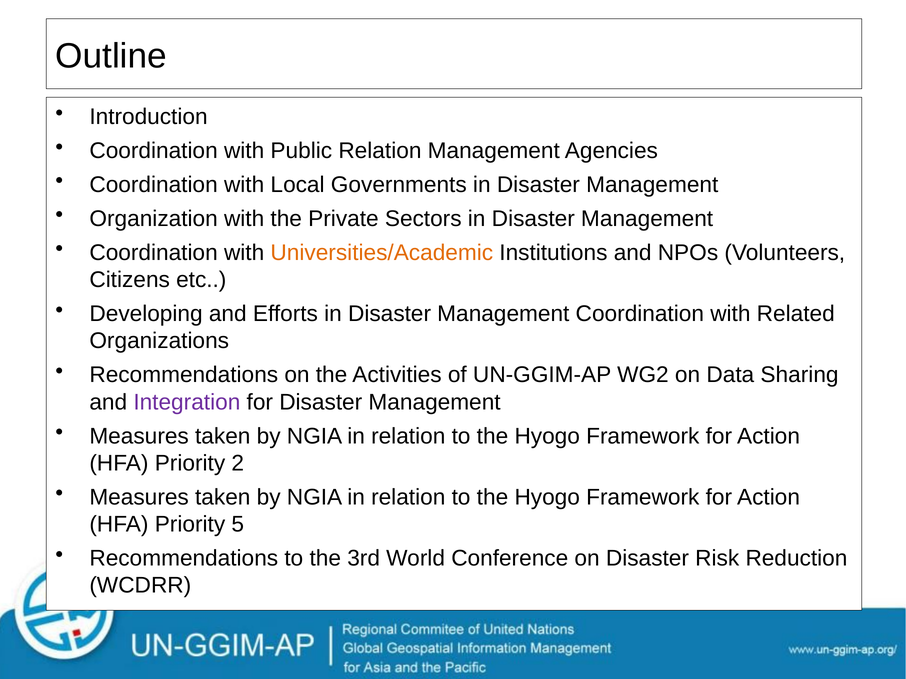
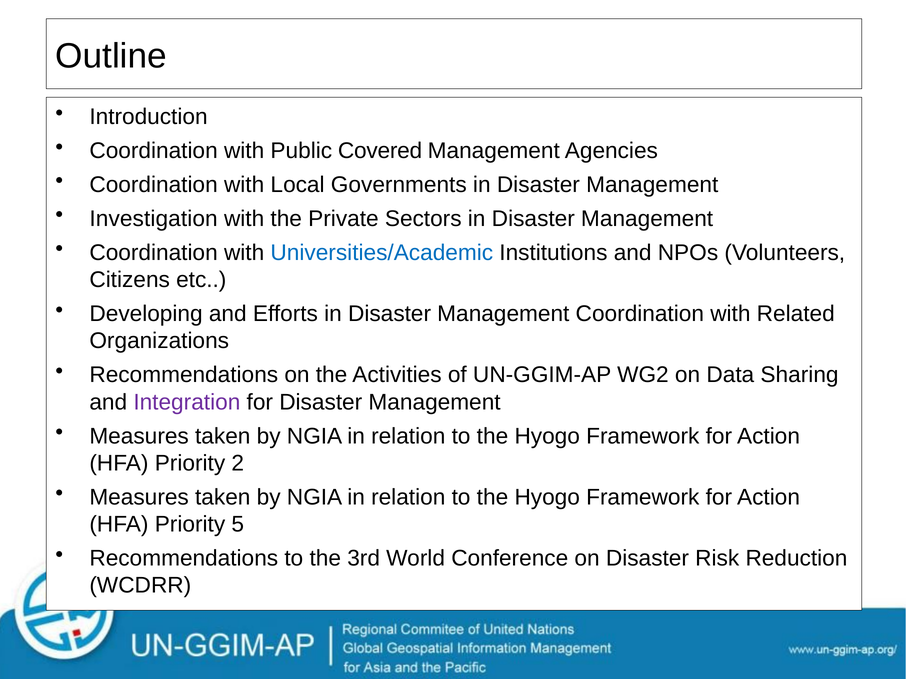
Public Relation: Relation -> Covered (380, 151)
Organization: Organization -> Investigation (154, 219)
Universities/Academic colour: orange -> blue (382, 253)
